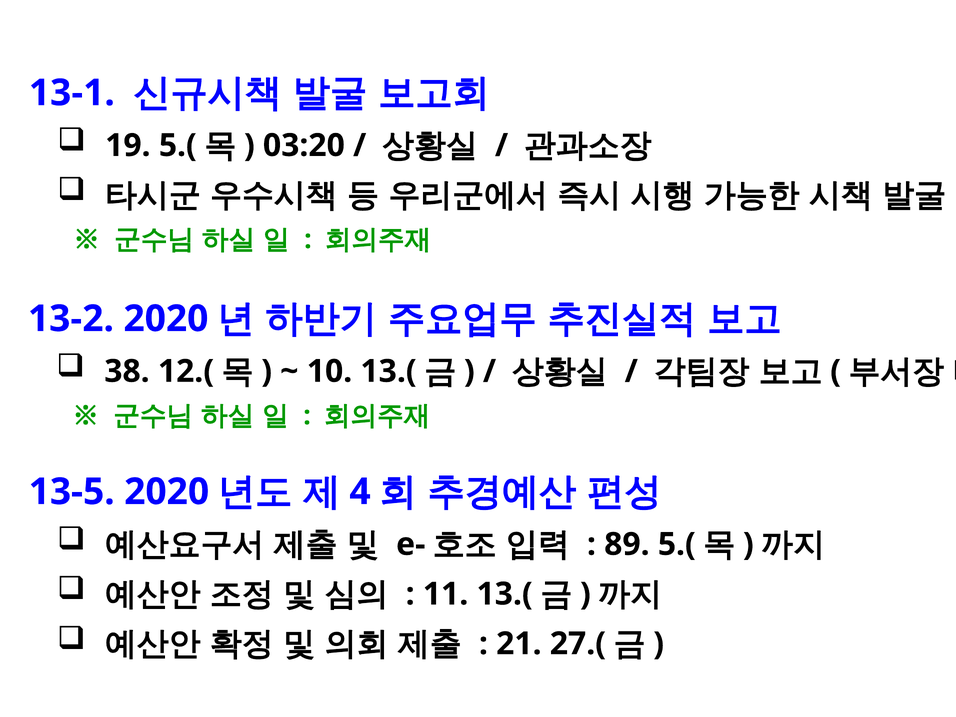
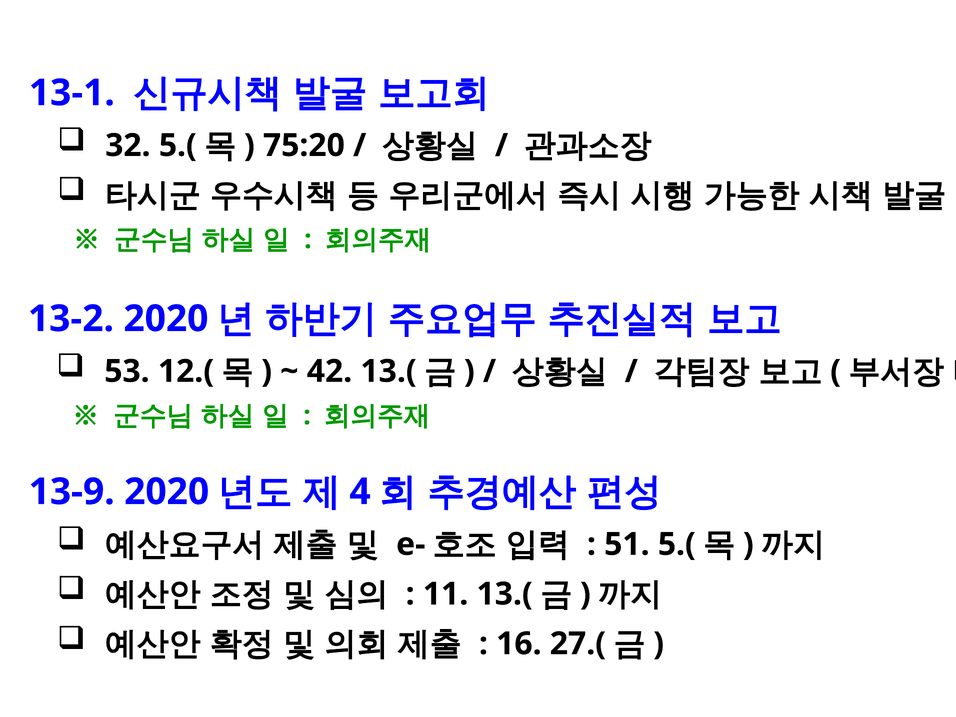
19: 19 -> 32 (128, 145)
03:20: 03:20 -> 75:20 (304, 145)
38: 38 -> 53 (127, 371)
10: 10 -> 42 (330, 371)
13-5: 13-5 -> 13-9 (72, 492)
89: 89 -> 51 (627, 544)
21: 21 -> 16 (519, 644)
